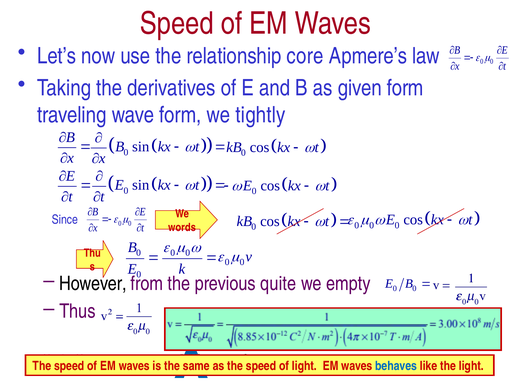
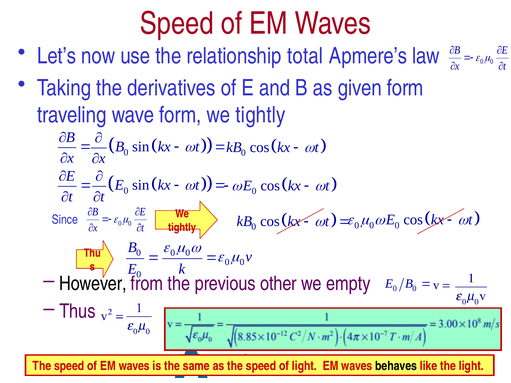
core: core -> total (305, 56)
words: words -> tightly (182, 228)
quite: quite -> other (278, 284)
behaves colour: blue -> black (396, 366)
